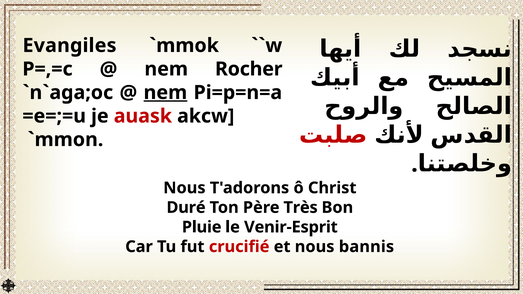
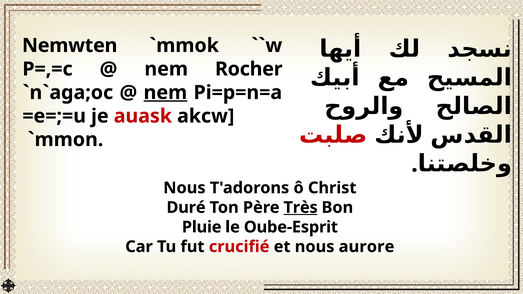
Evangiles: Evangiles -> Nemwten (70, 46)
Très underline: none -> present (301, 208)
Venir-Esprit: Venir-Esprit -> Oube-Esprit (291, 227)
bannis: bannis -> aurore (367, 247)
